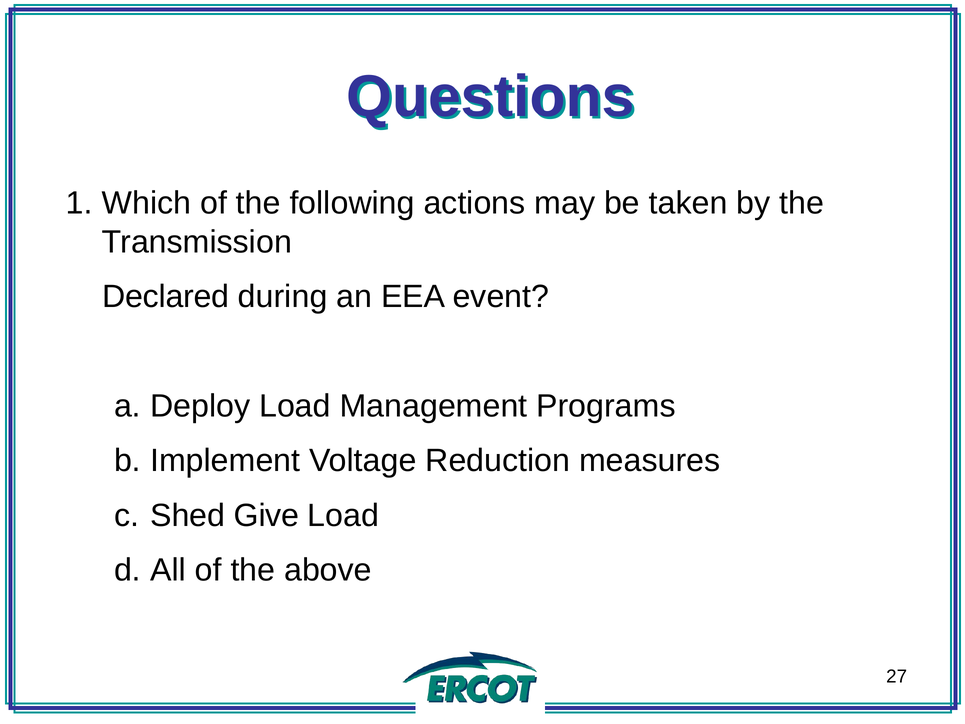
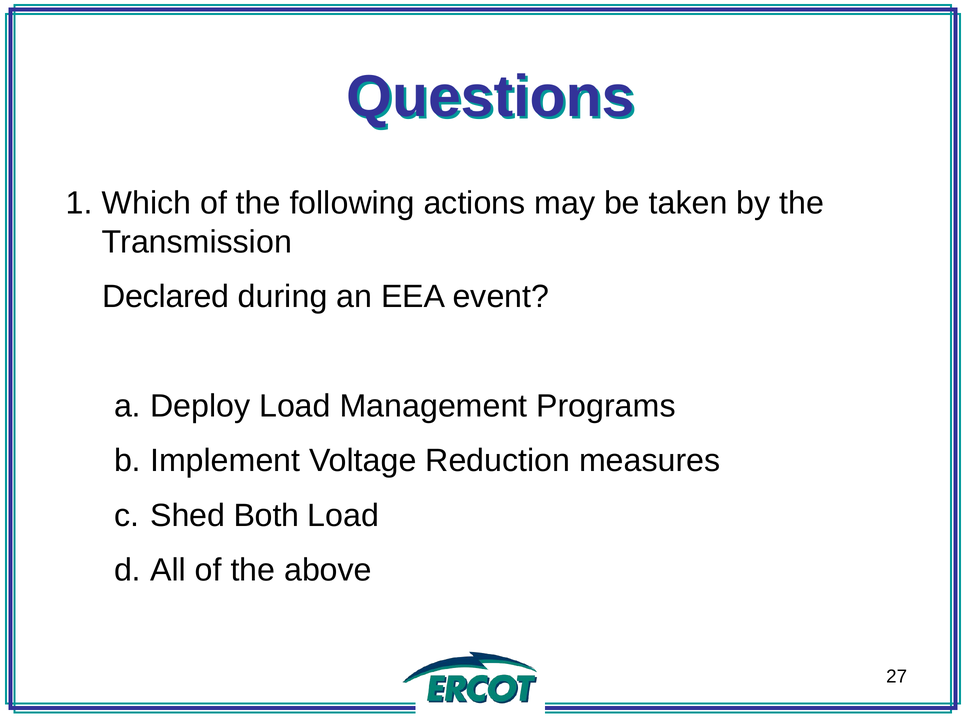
Give: Give -> Both (266, 515)
